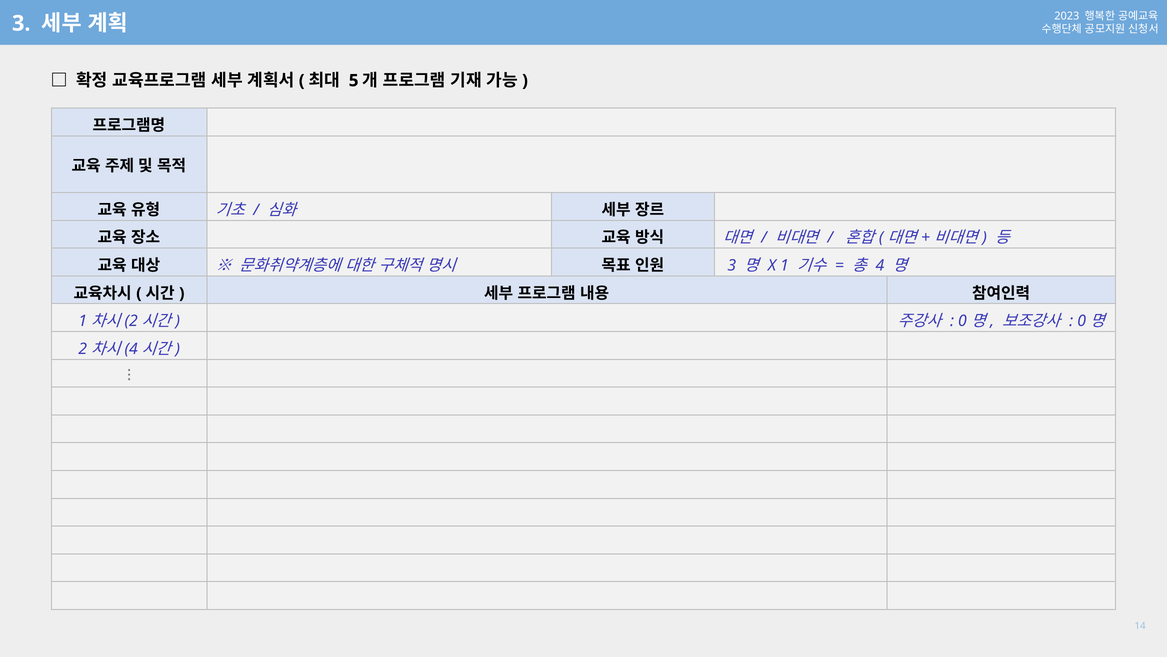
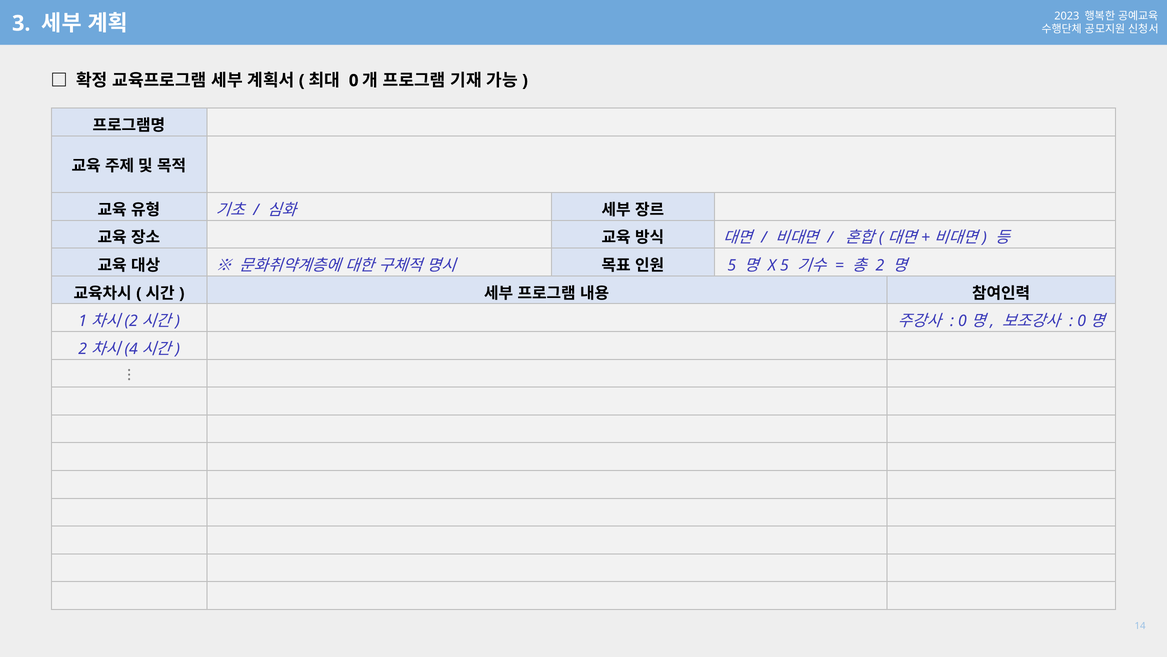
5: 5 -> 0 (354, 81)
3: 3 -> 5 (732, 265)
X 1: 1 -> 5 (784, 265)
4: 4 -> 2 (880, 265)
